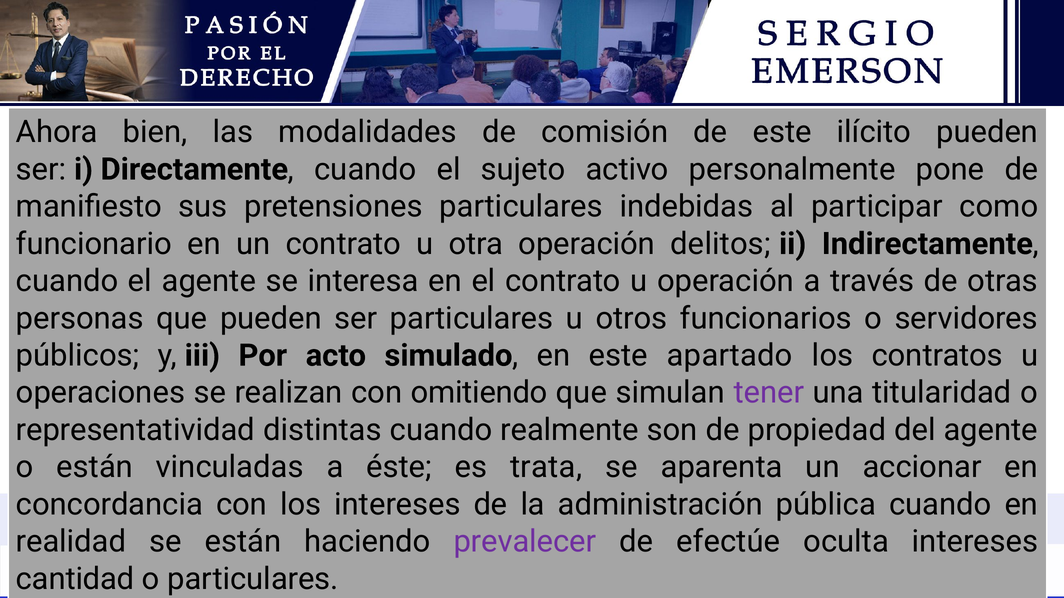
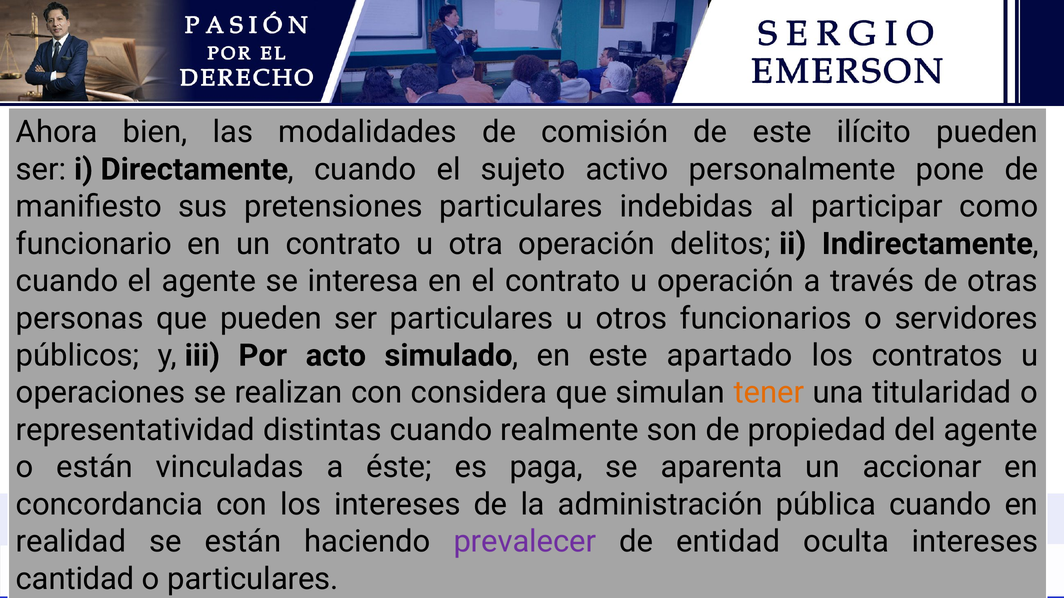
omitiendo: omitiendo -> considera (479, 393)
tener colour: purple -> orange (769, 393)
trata: trata -> paga (546, 468)
efectúe: efectúe -> entidad (728, 542)
